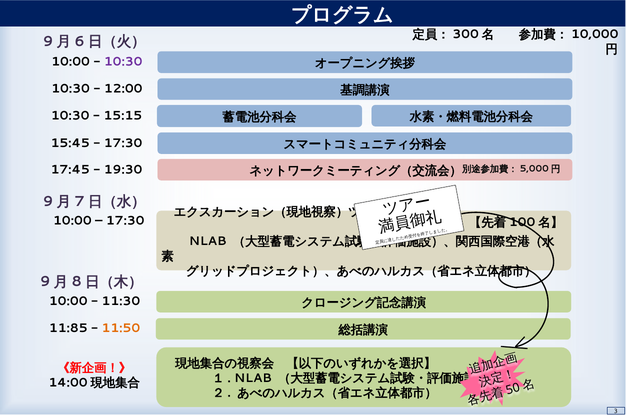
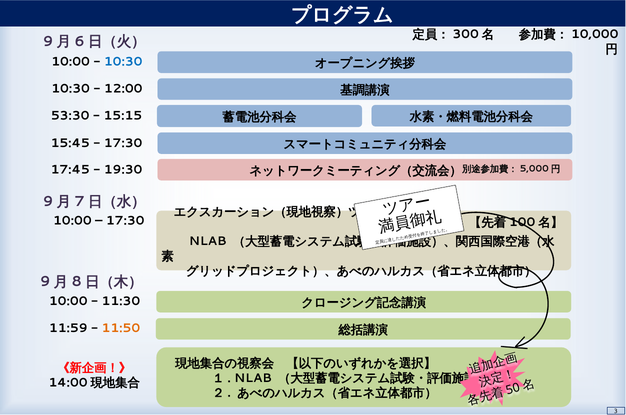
10:30 colour: purple -> blue (123, 62)
10:30: 10:30 -> 53:30 (70, 115)
11:85: 11:85 -> 11:59 (68, 328)
